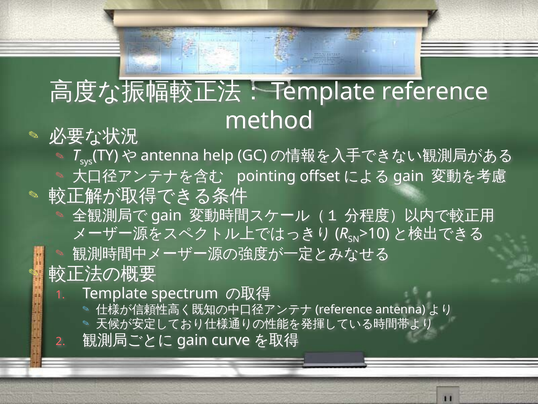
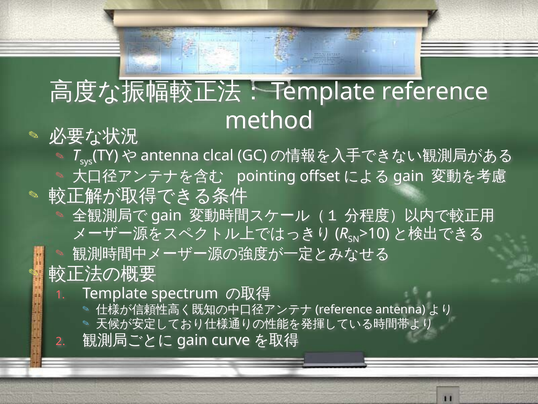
help: help -> clcal (218, 155)
